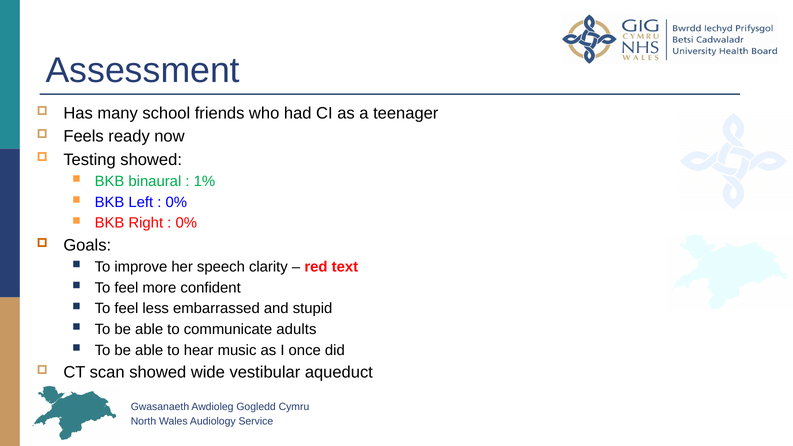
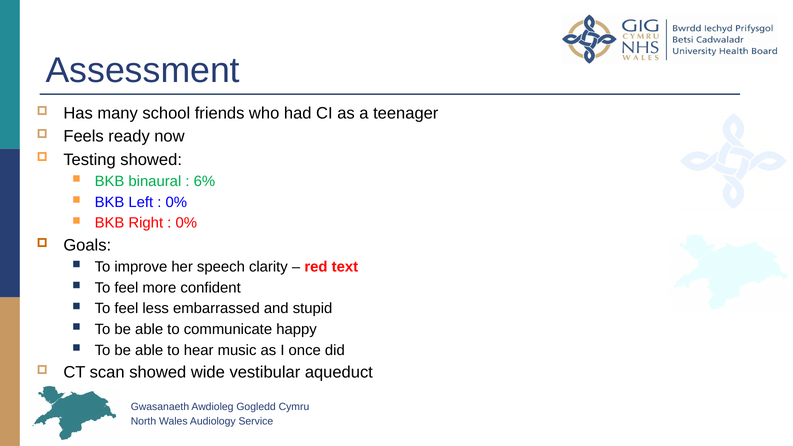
1%: 1% -> 6% (204, 181)
adults: adults -> happy (296, 329)
